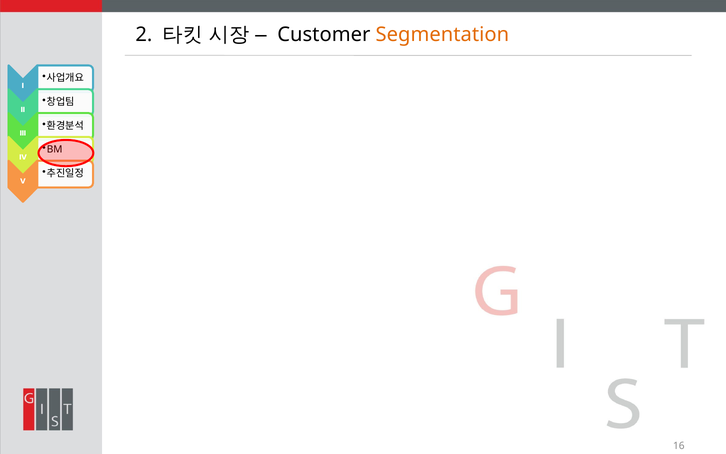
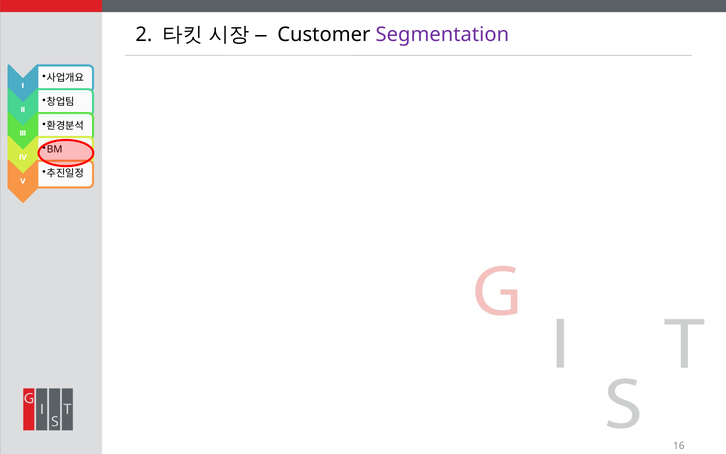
Segmentation colour: orange -> purple (442, 34)
